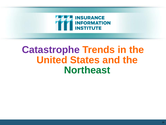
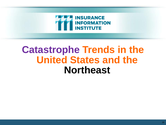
Northeast colour: green -> black (87, 70)
